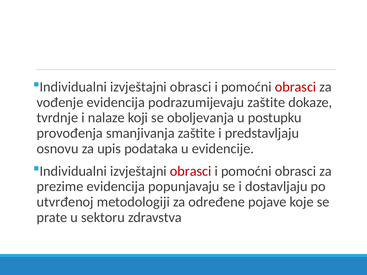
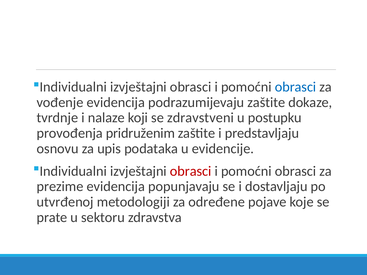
obrasci colour: red -> blue (296, 87)
oboljevanja: oboljevanja -> zdravstveni (200, 118)
smanjivanja: smanjivanja -> pridruženim (140, 133)
